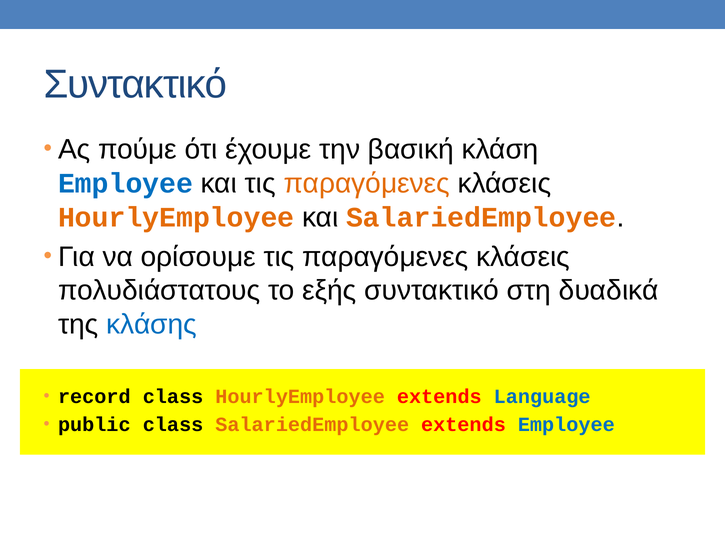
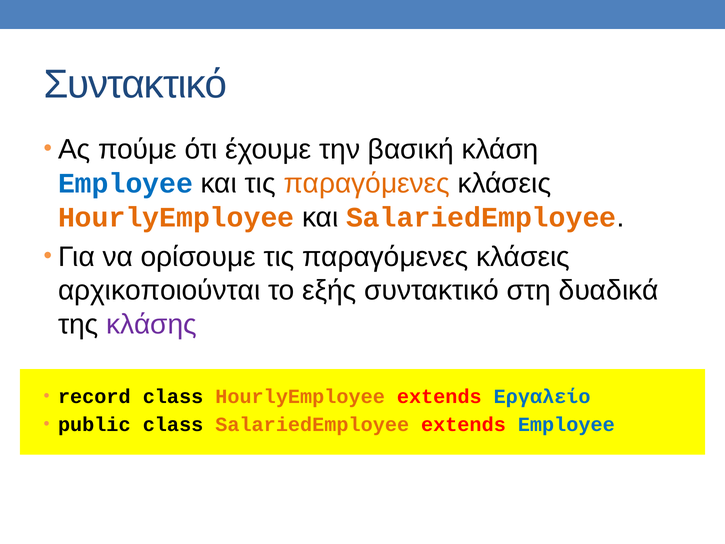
πολυδιάστατους: πολυδιάστατους -> αρχικοποιούνται (159, 290)
κλάσης colour: blue -> purple (151, 324)
Language: Language -> Εργαλείο (542, 396)
